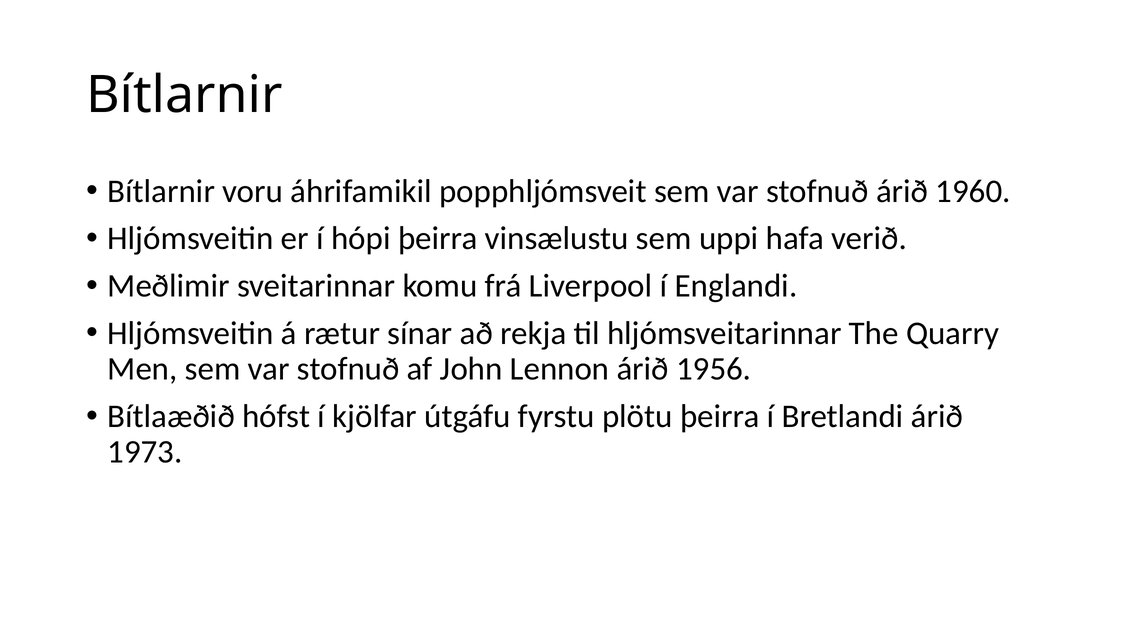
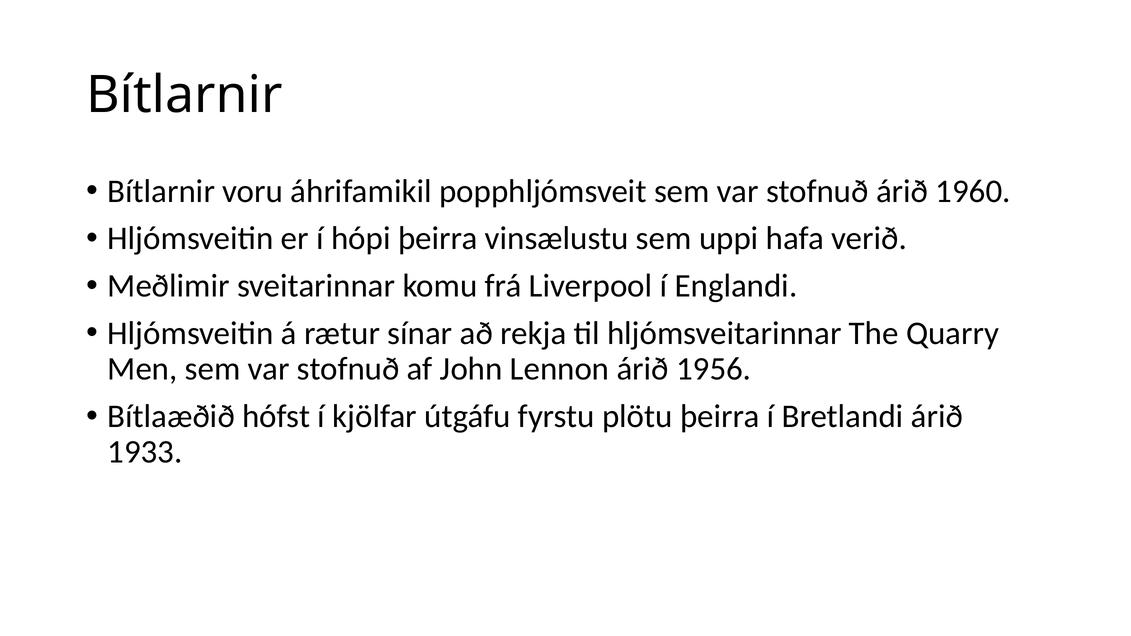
1973: 1973 -> 1933 (145, 452)
